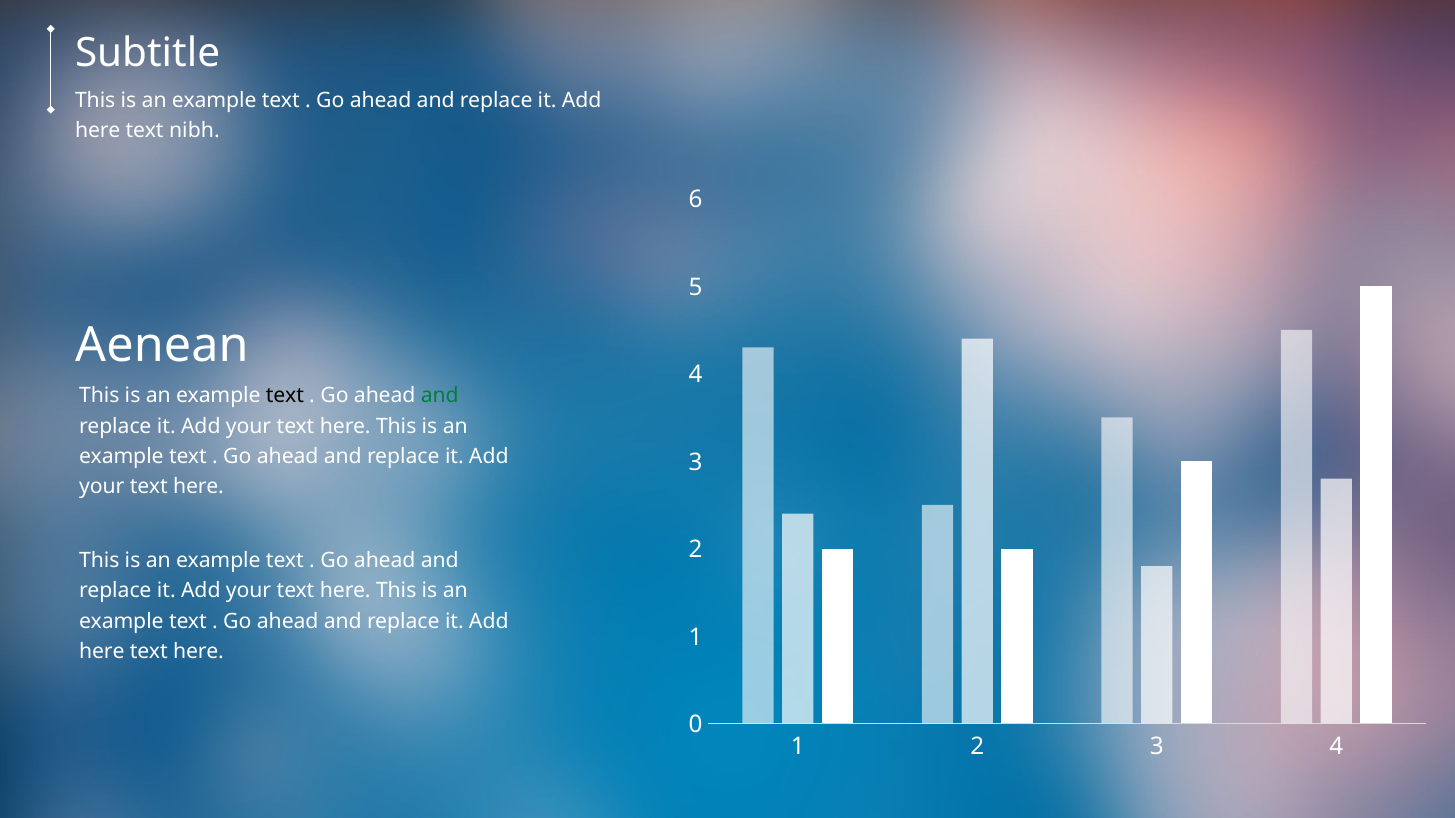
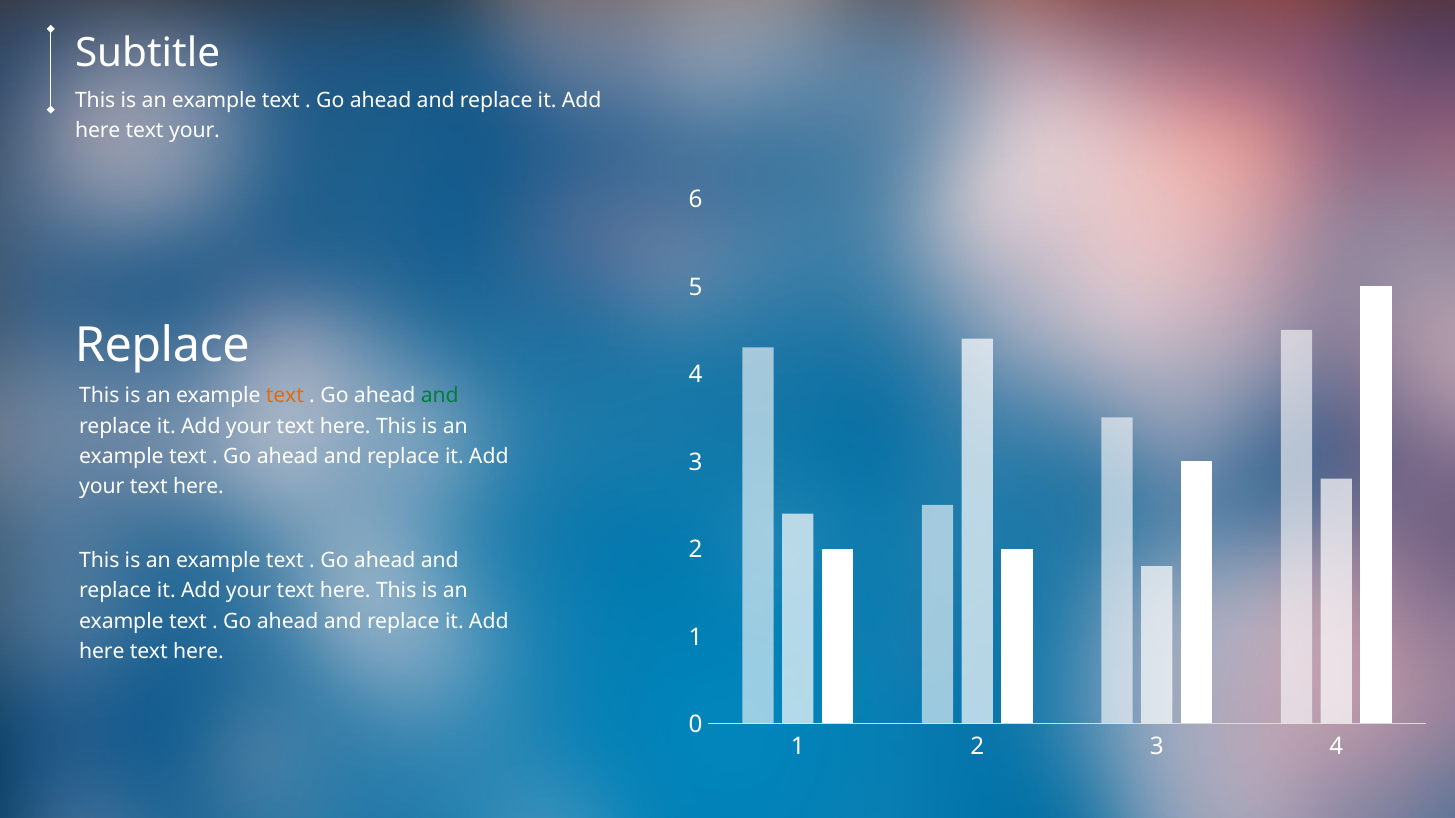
text nibh: nibh -> your (194, 131)
Aenean: Aenean -> Replace (162, 346)
text colour: black -> orange (285, 396)
